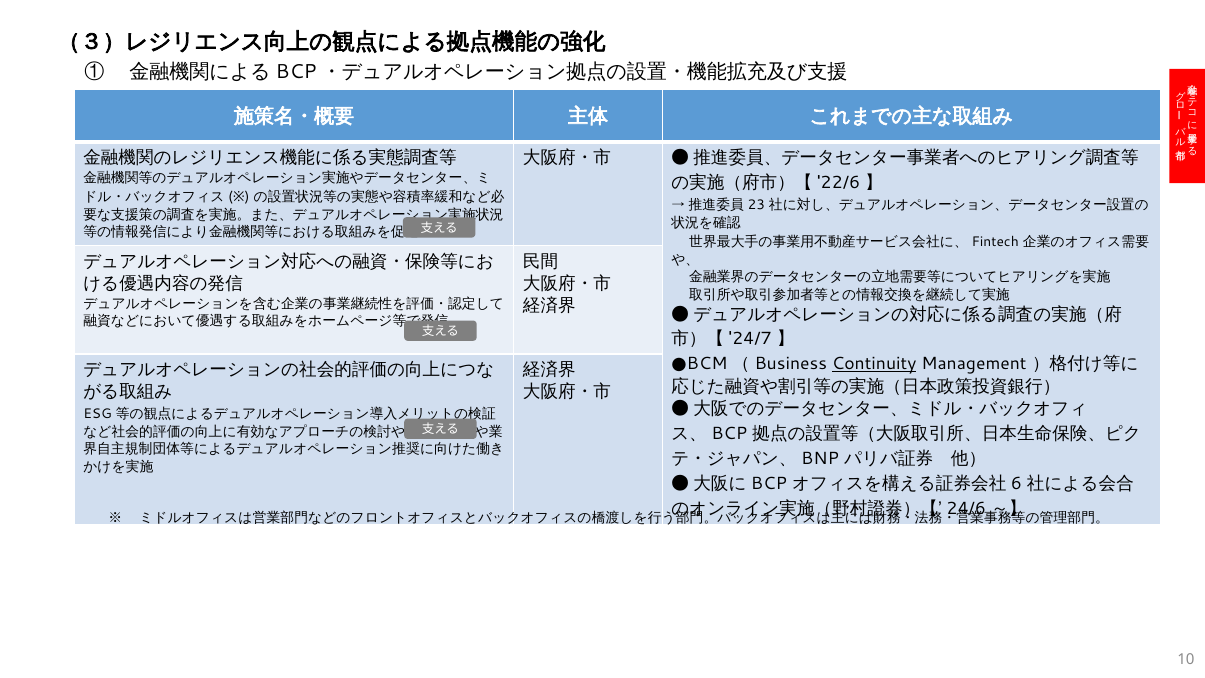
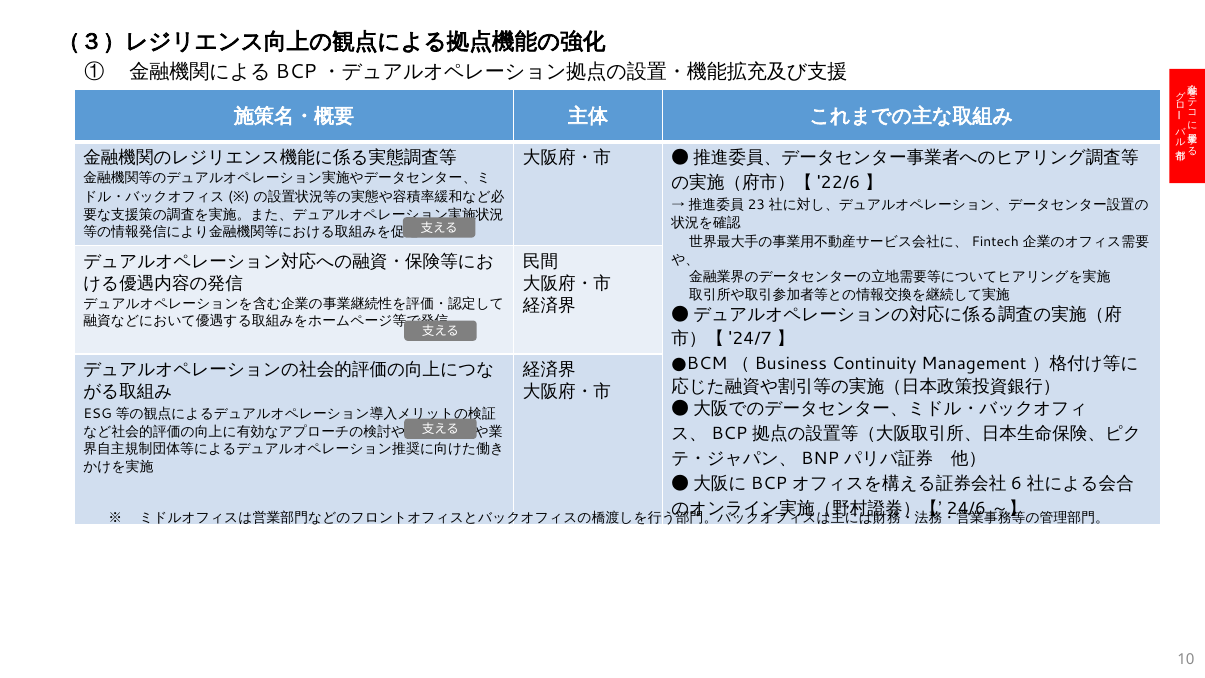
Continuity underline: present -> none (874, 364)
